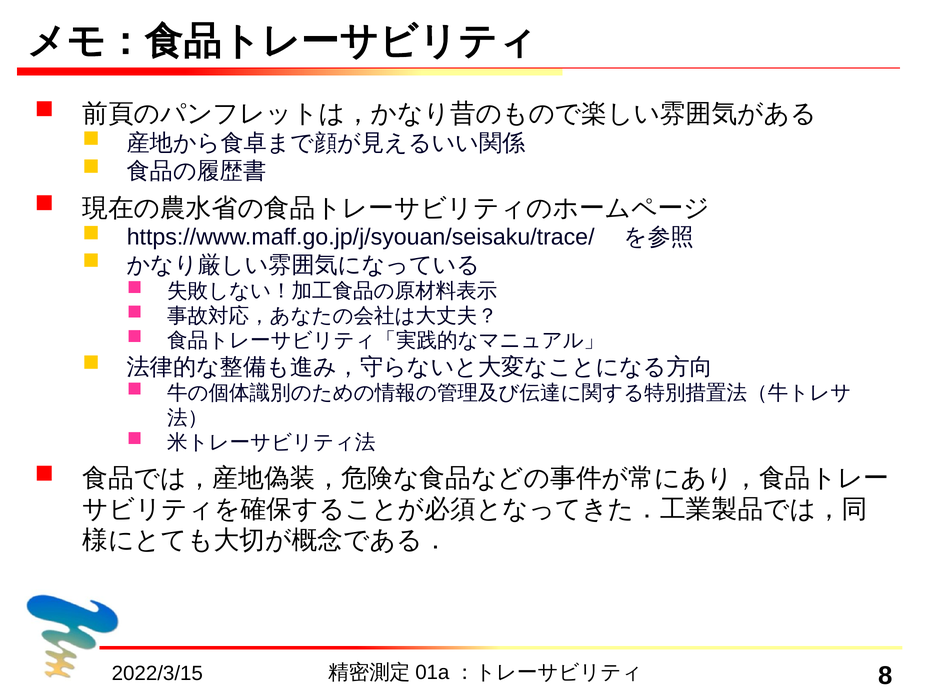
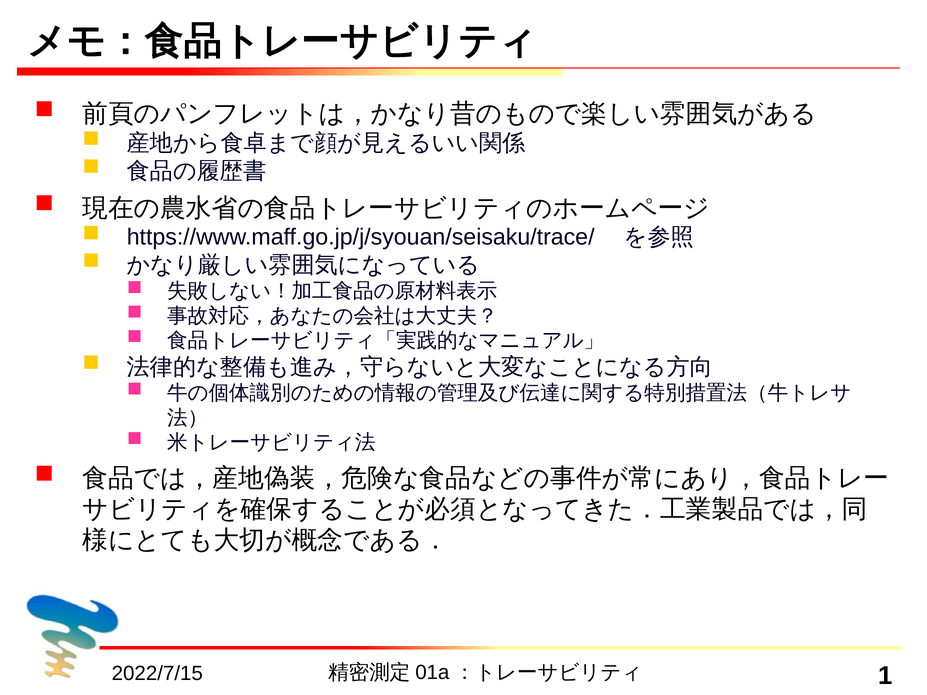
2022/3/15: 2022/3/15 -> 2022/7/15 (157, 674)
8: 8 -> 1 (885, 676)
